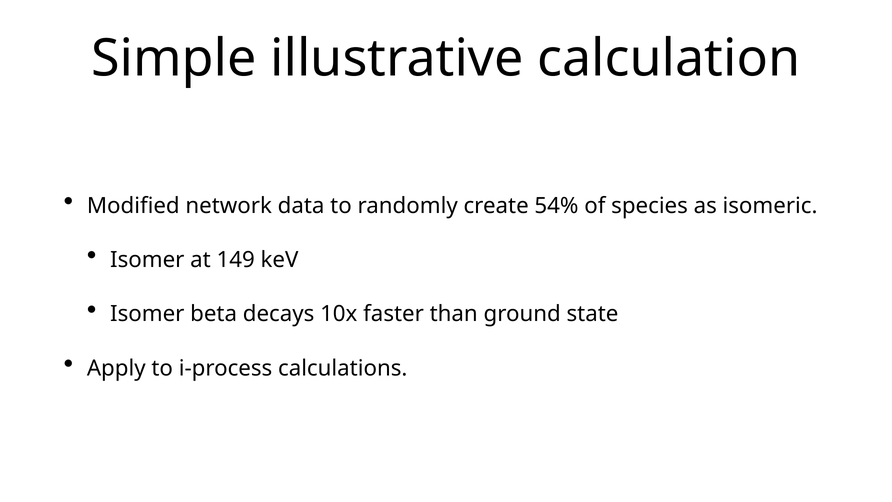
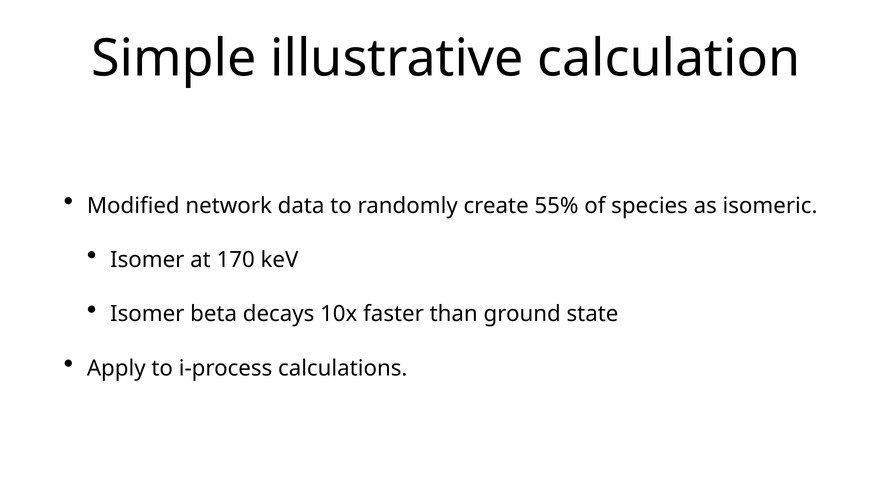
54%: 54% -> 55% (556, 206)
149: 149 -> 170 (236, 260)
